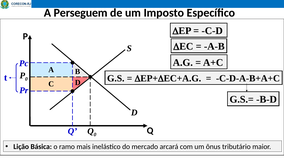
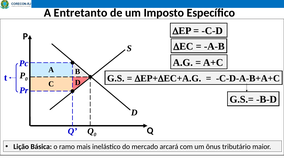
Perseguem: Perseguem -> Entretanto (81, 13)
